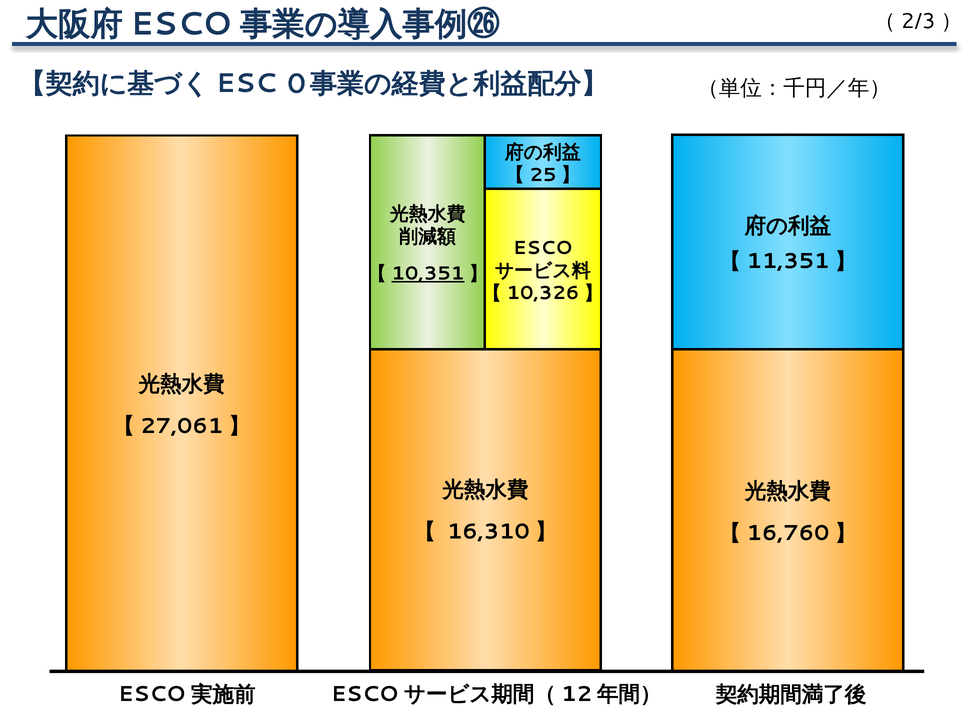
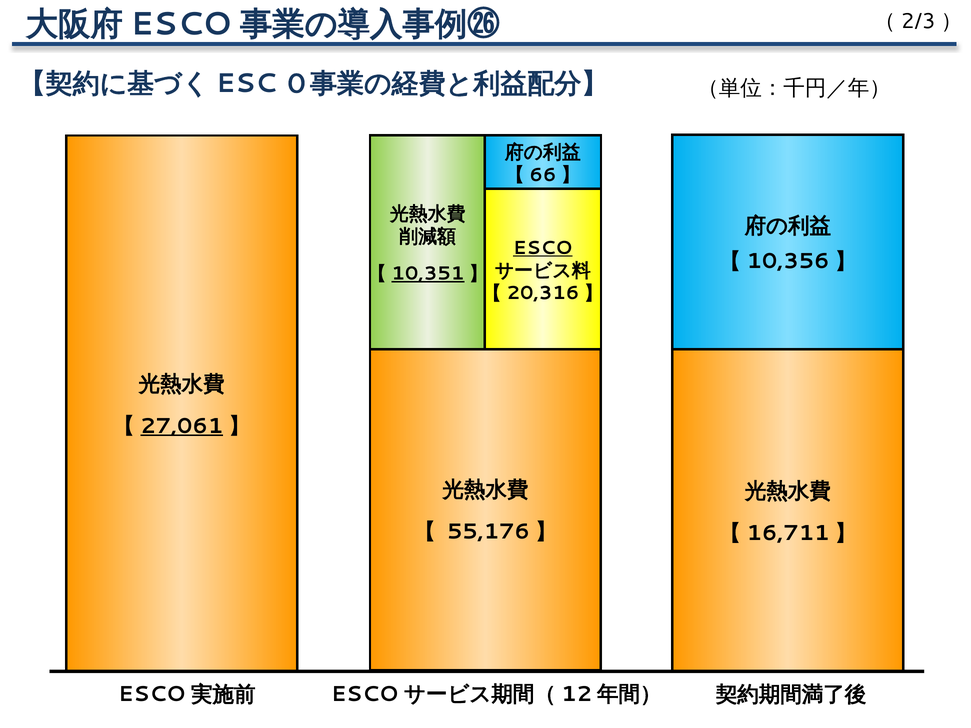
25: 25 -> 66 (543, 175)
ESCO underline: none -> present (543, 248)
11,351: 11,351 -> 10,356 (788, 261)
10,326: 10,326 -> 20,316 (543, 293)
27,061 underline: none -> present (182, 426)
16,310: 16,310 -> 55,176 (488, 532)
16,760: 16,760 -> 16,711 (788, 533)
